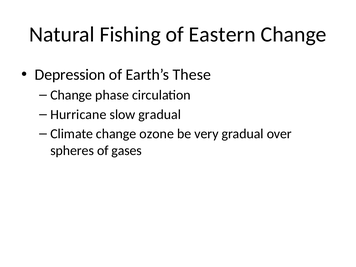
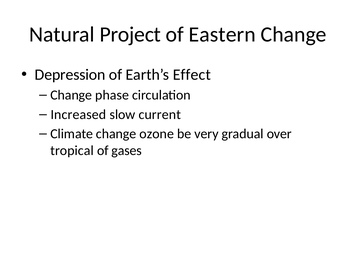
Fishing: Fishing -> Project (130, 34)
These: These -> Effect (192, 75)
Hurricane: Hurricane -> Increased (78, 115)
slow gradual: gradual -> current (160, 115)
spheres: spheres -> tropical (72, 151)
